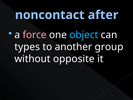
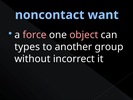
after: after -> want (103, 15)
object colour: light blue -> pink (84, 35)
opposite: opposite -> incorrect (74, 59)
